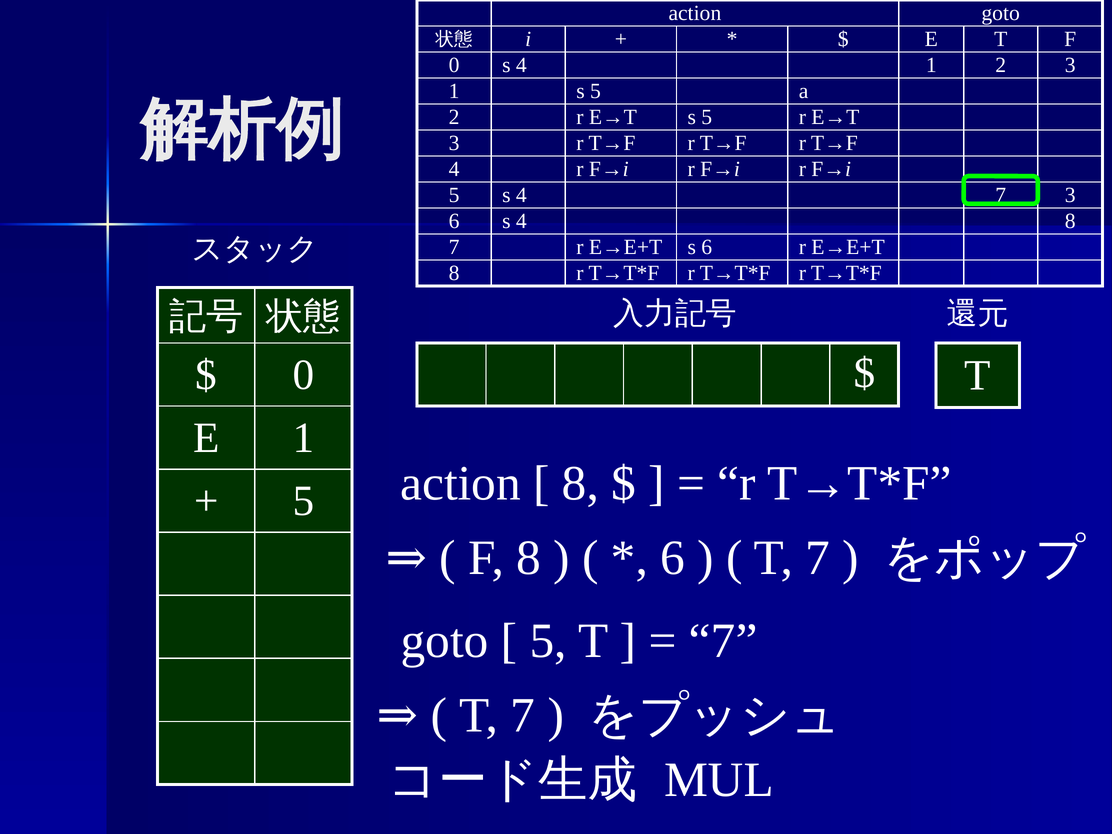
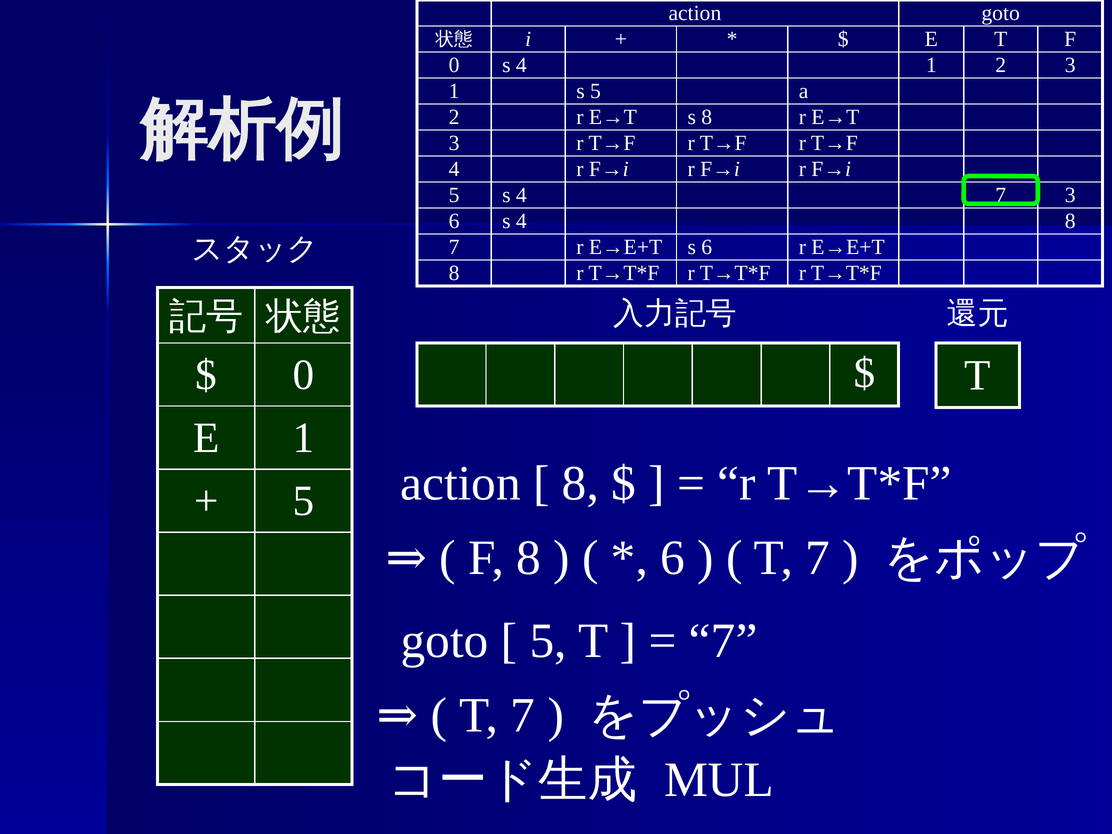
E→T s 5: 5 -> 8 (707, 117)
